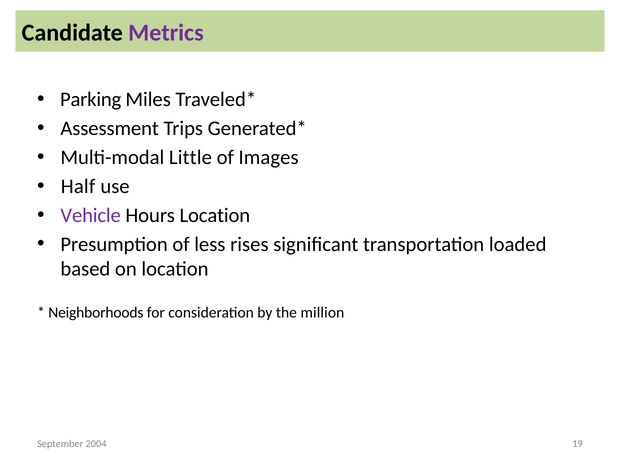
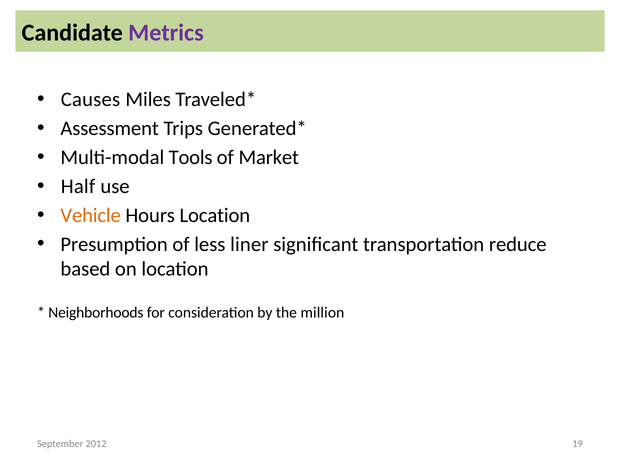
Parking: Parking -> Causes (90, 100)
Little: Little -> Tools (191, 157)
Images: Images -> Market (269, 157)
Vehicle colour: purple -> orange (91, 215)
rises: rises -> liner (249, 244)
loaded: loaded -> reduce (518, 244)
2004: 2004 -> 2012 (96, 444)
